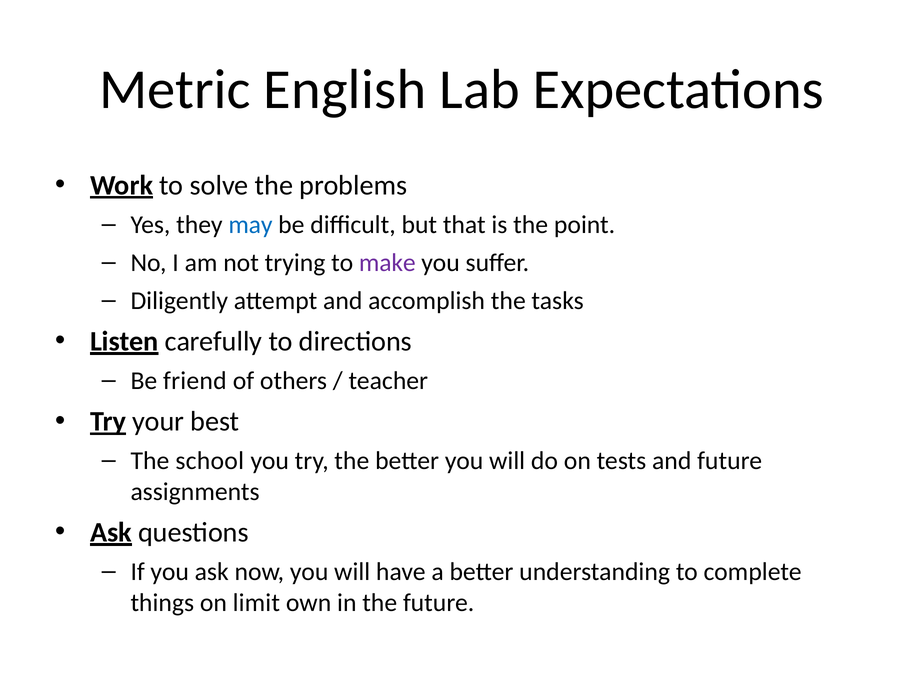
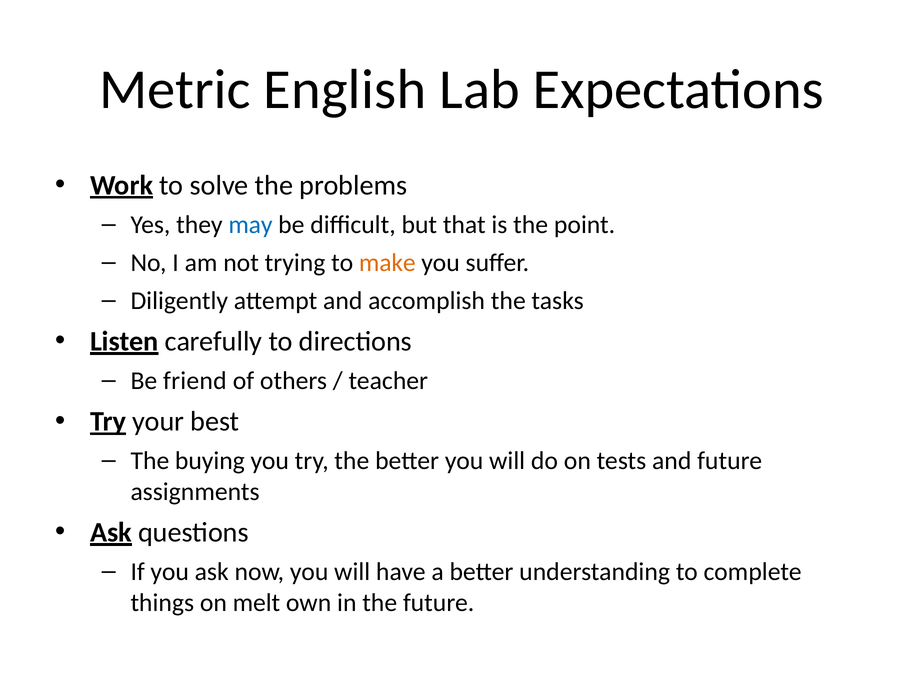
make colour: purple -> orange (387, 263)
school: school -> buying (210, 461)
limit: limit -> melt (256, 603)
